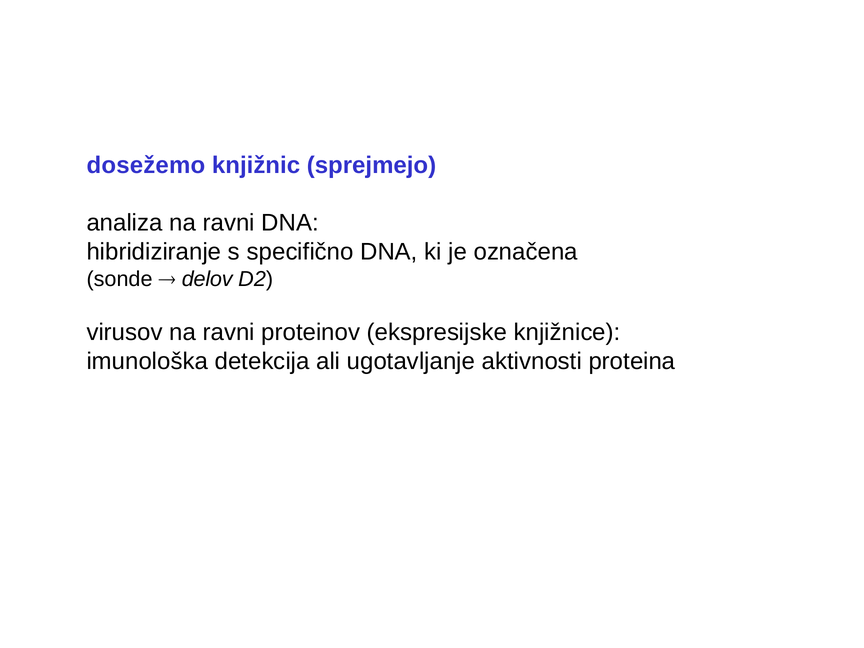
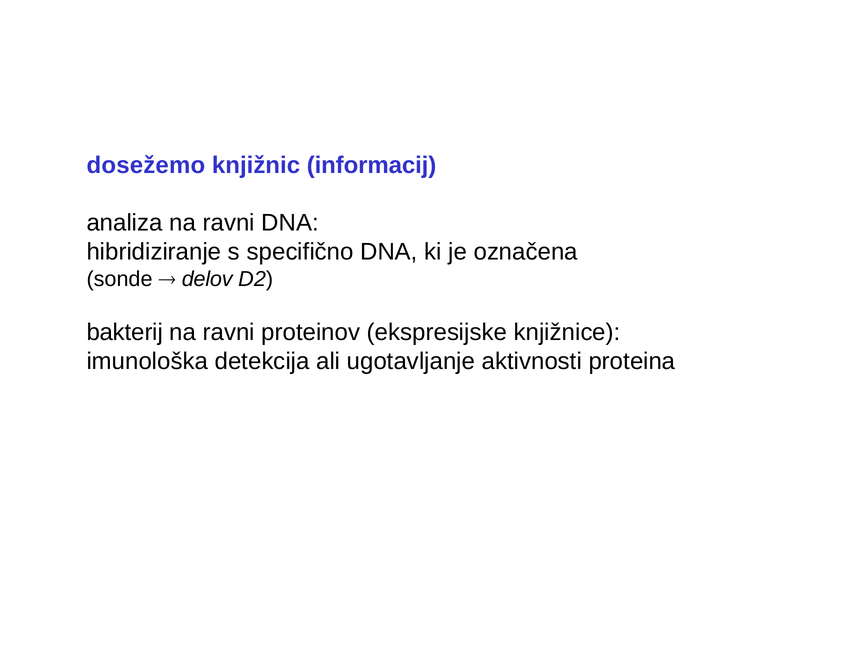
sprejmejo: sprejmejo -> informacij (372, 165)
virusov: virusov -> bakterij (125, 332)
